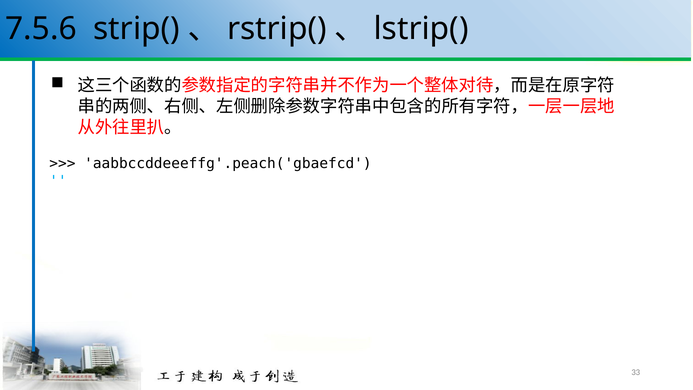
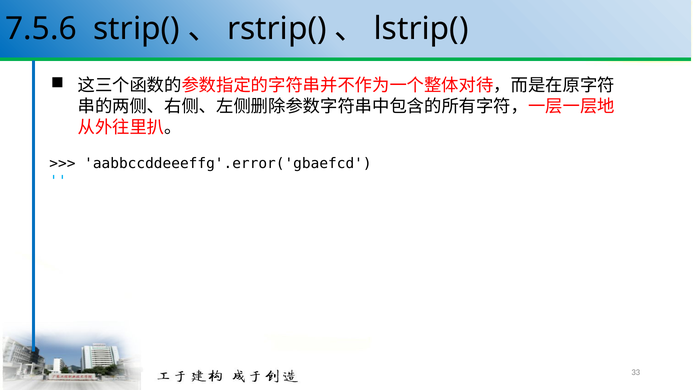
aabbccddeeeffg'.peach('gbaefcd: aabbccddeeeffg'.peach('gbaefcd -> aabbccddeeeffg'.error('gbaefcd (228, 163)
